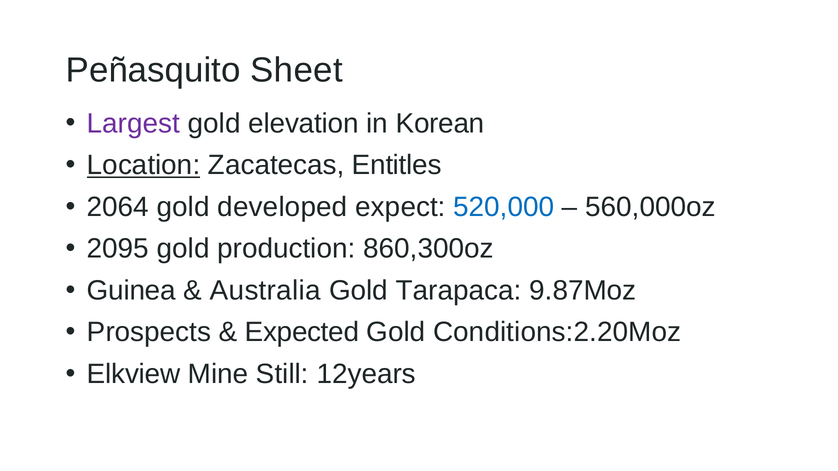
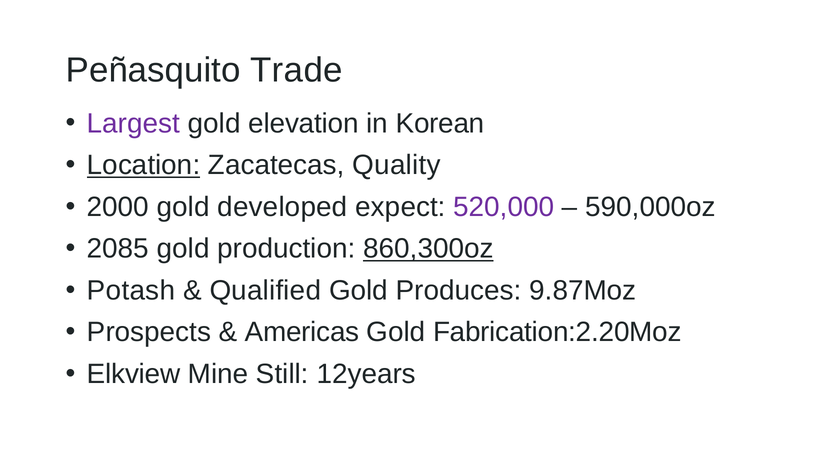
Sheet: Sheet -> Trade (297, 70)
Entitles: Entitles -> Quality (396, 165)
2064: 2064 -> 2000 (118, 207)
520,000 colour: blue -> purple (504, 207)
560,000oz: 560,000oz -> 590,000oz (650, 207)
2095: 2095 -> 2085 (118, 249)
860,300oz underline: none -> present (428, 249)
Guinea: Guinea -> Potash (131, 291)
Australia: Australia -> Qualified (265, 291)
Tarapaca: Tarapaca -> Produces (459, 291)
Expected: Expected -> Americas (302, 333)
Conditions:2.20Moz: Conditions:2.20Moz -> Fabrication:2.20Moz (557, 333)
